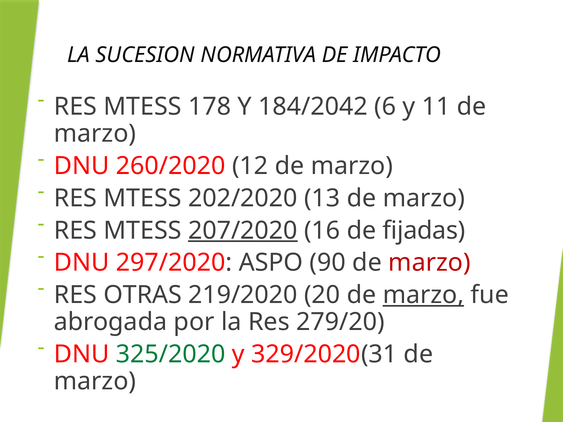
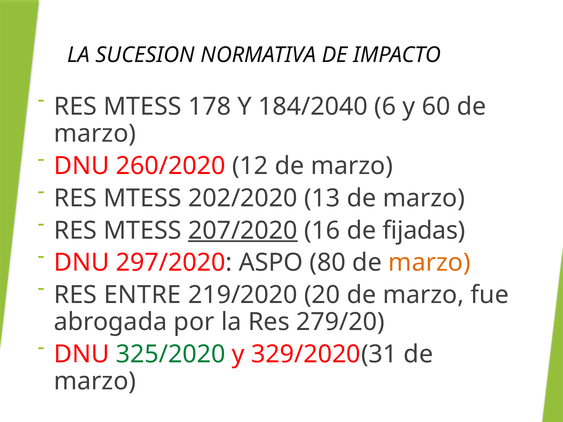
184/2042: 184/2042 -> 184/2040 (313, 107)
11: 11 -> 60 (436, 107)
90: 90 -> 80 (328, 263)
marzo colour: red -> orange (429, 263)
OTRAS: OTRAS -> ENTRE (142, 295)
marzo underline: present -> none (423, 295)
